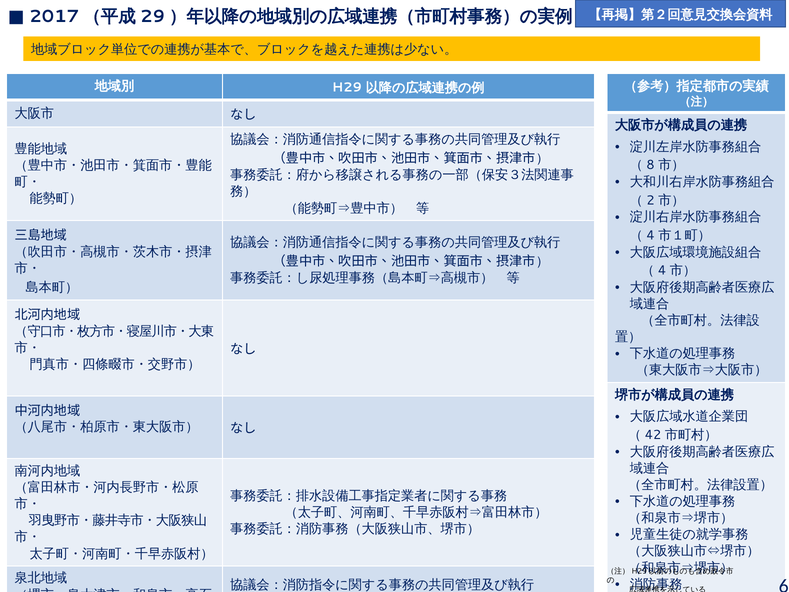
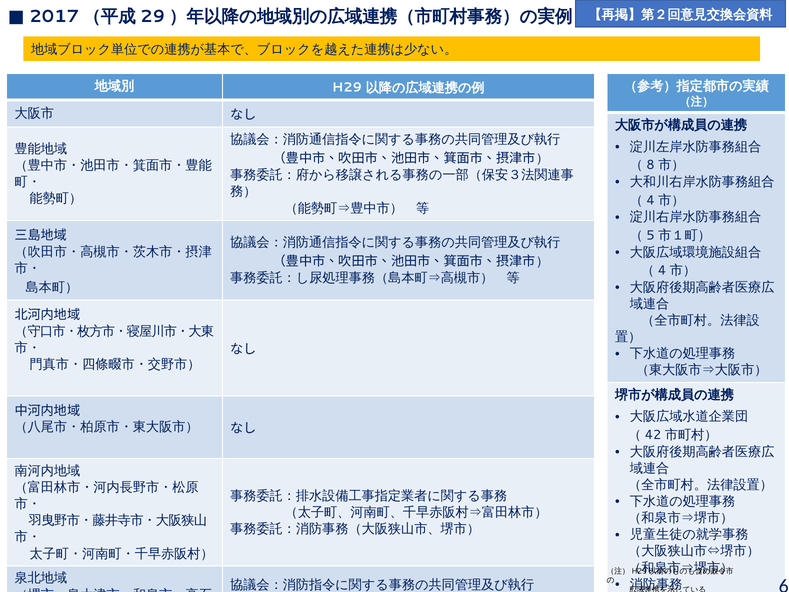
2: 2 -> 4 (650, 200)
4: 4 -> 5 (650, 235)
